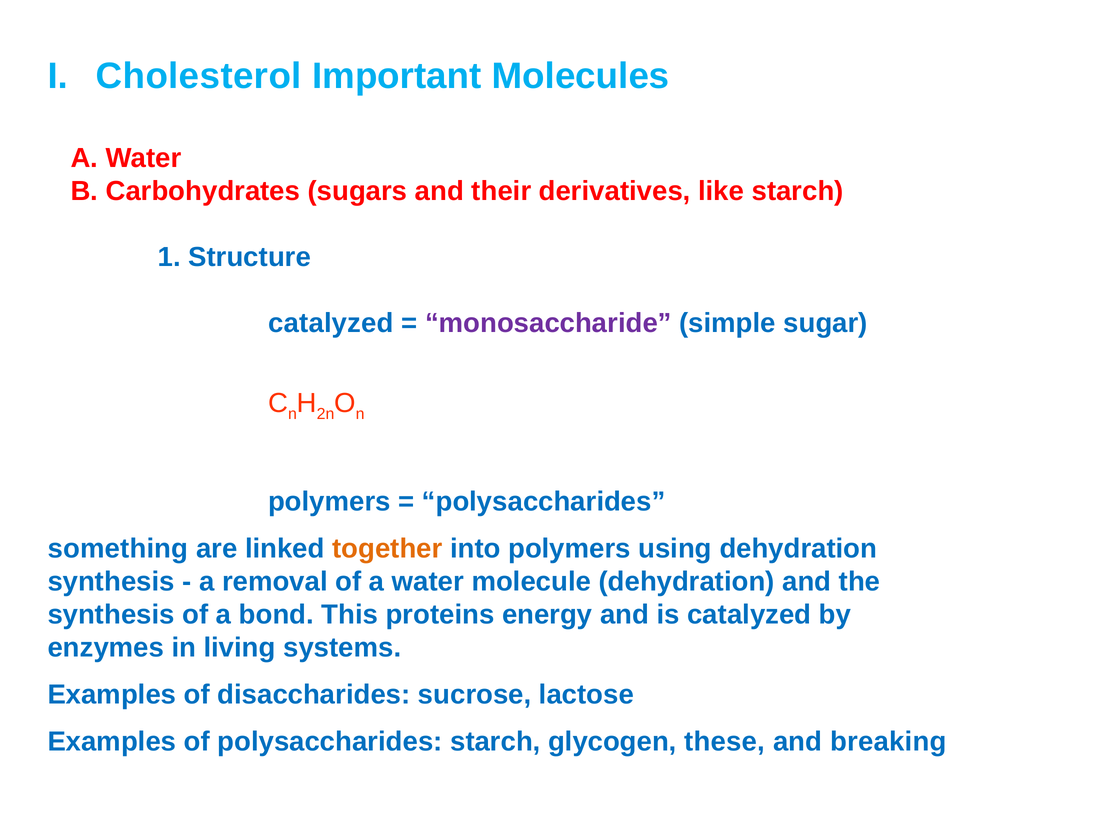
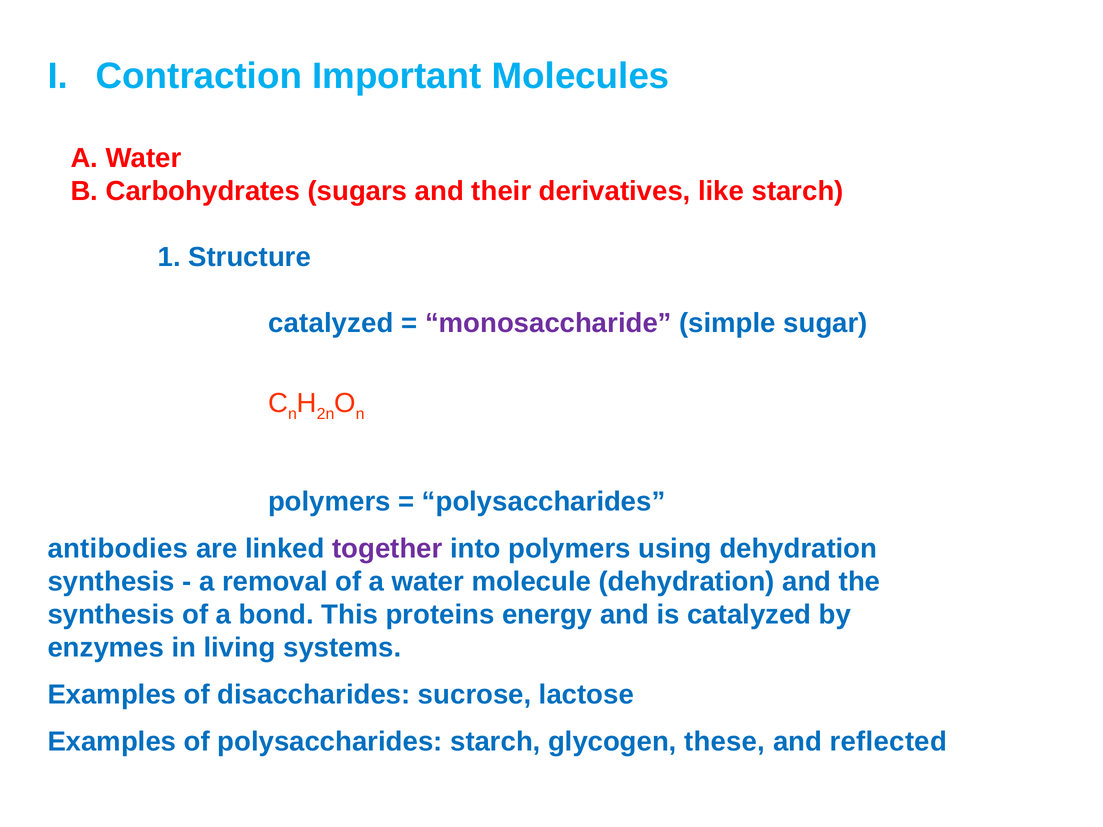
Cholesterol: Cholesterol -> Contraction (199, 76)
something: something -> antibodies (118, 549)
together colour: orange -> purple (387, 549)
breaking: breaking -> reflected (888, 742)
